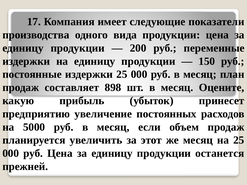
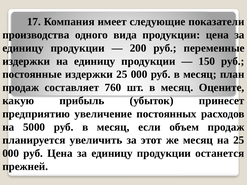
898: 898 -> 760 (113, 88)
